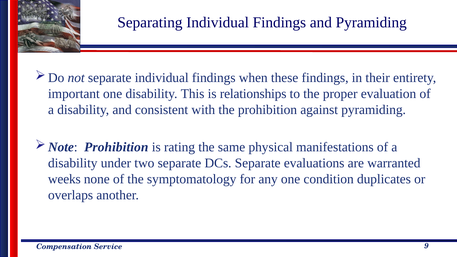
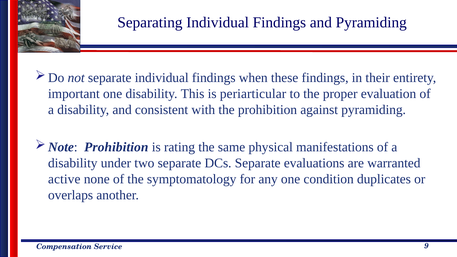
relationships: relationships -> periarticular (253, 94)
weeks: weeks -> active (64, 179)
